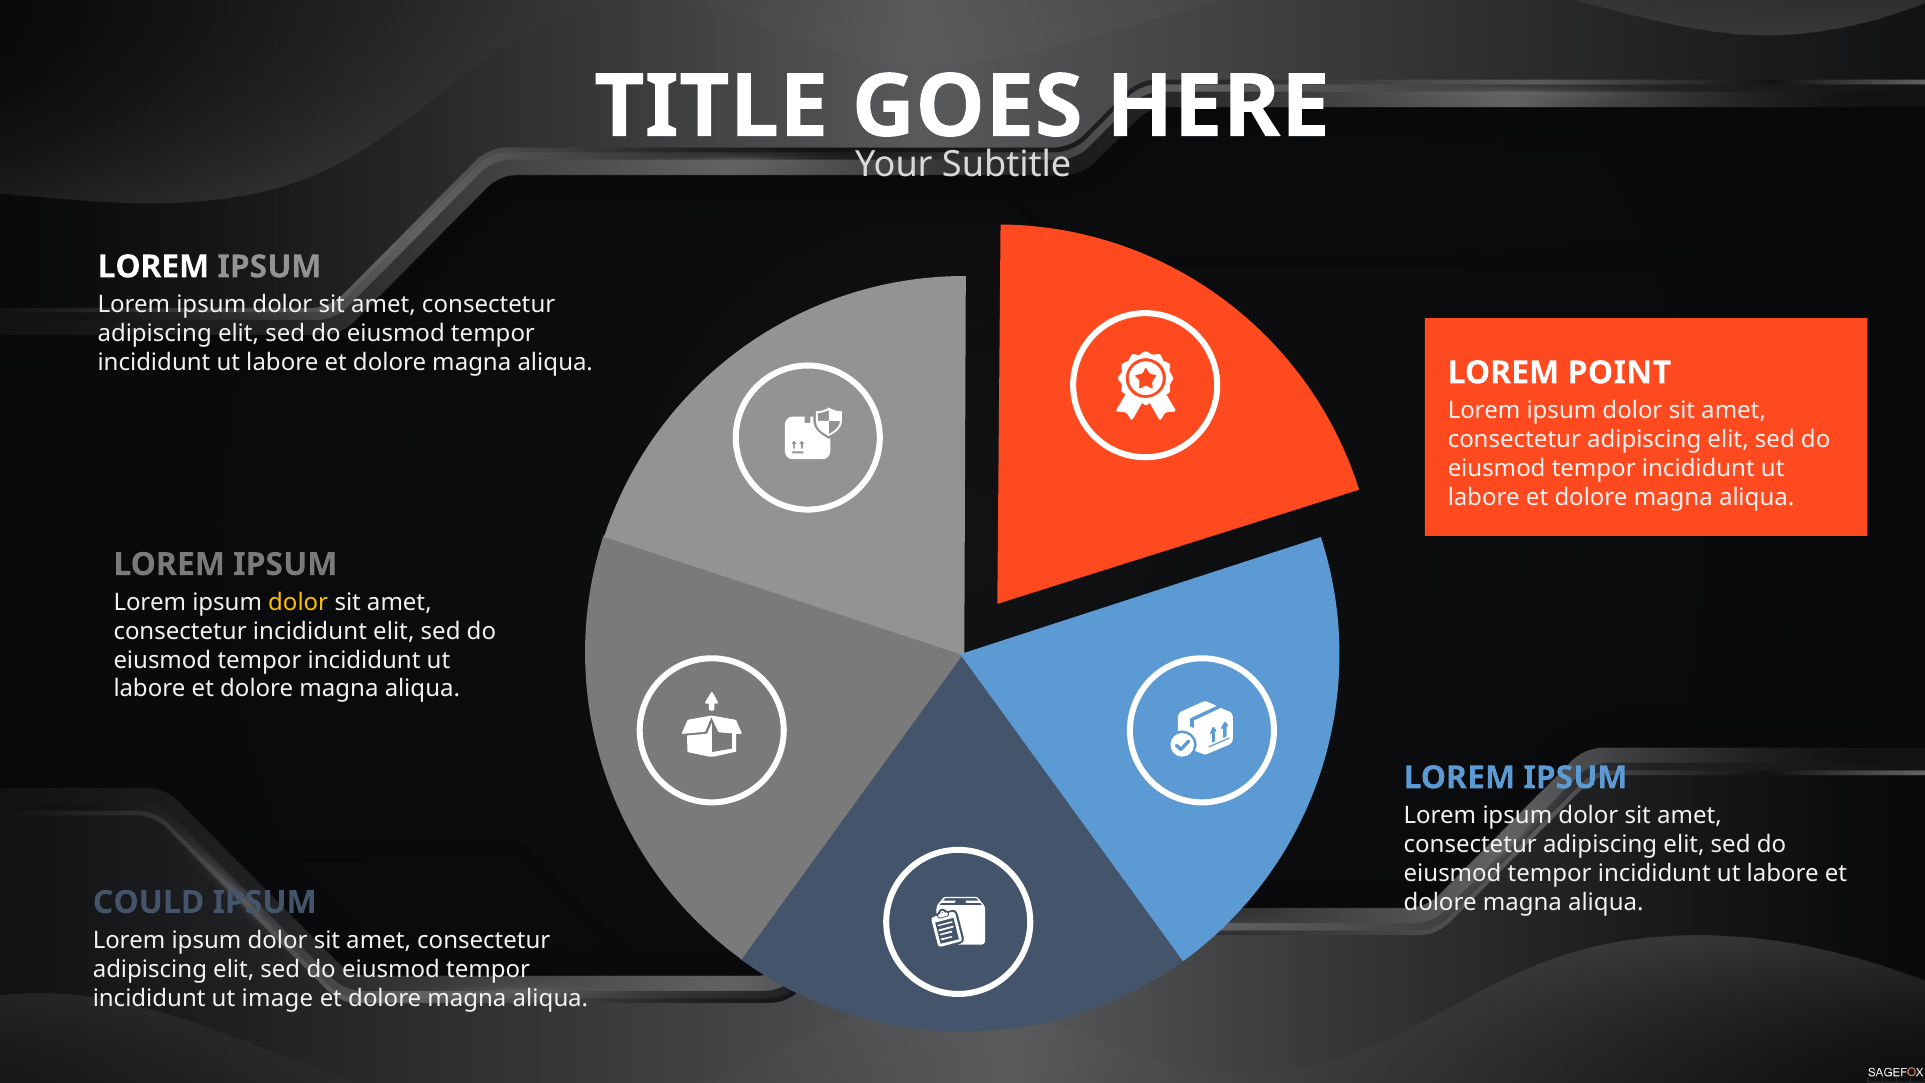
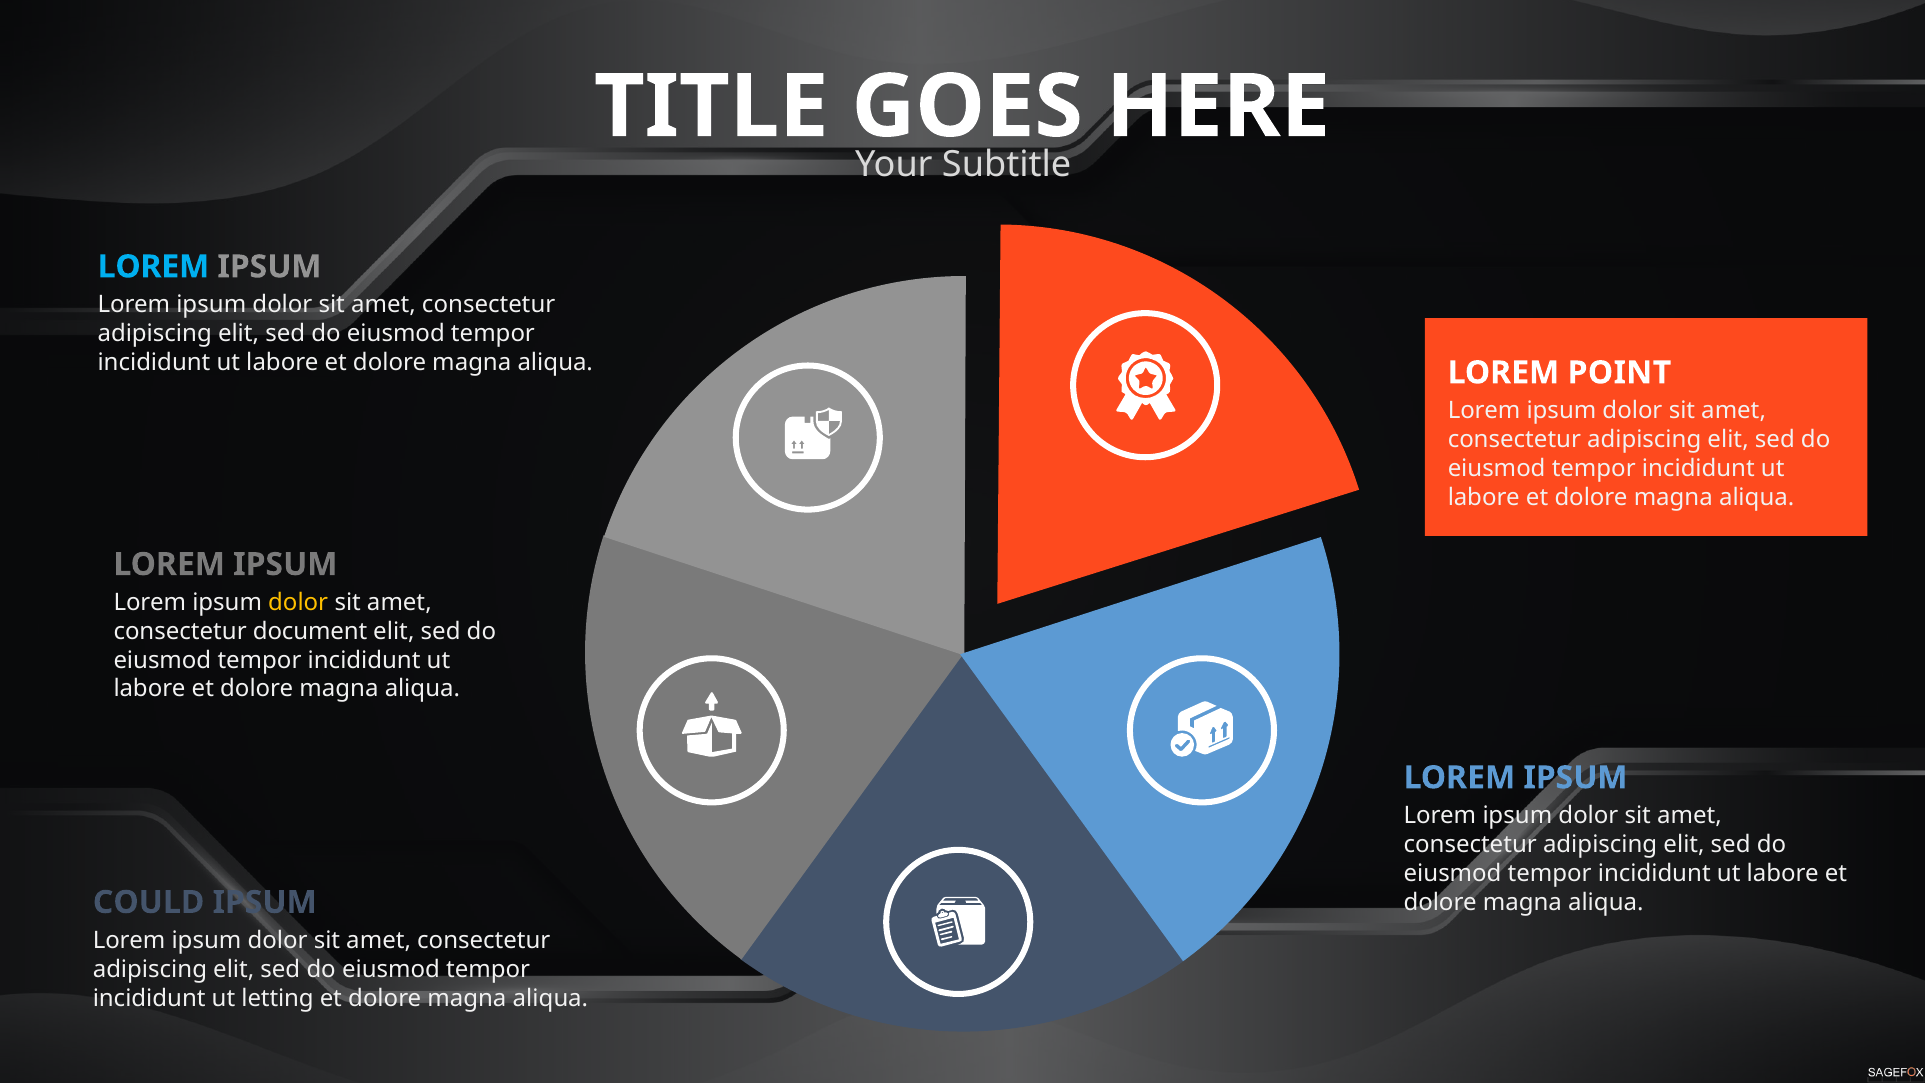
LOREM colour: white -> light blue (153, 267)
consectetur incididunt: incididunt -> document (310, 631)
image: image -> letting (278, 998)
